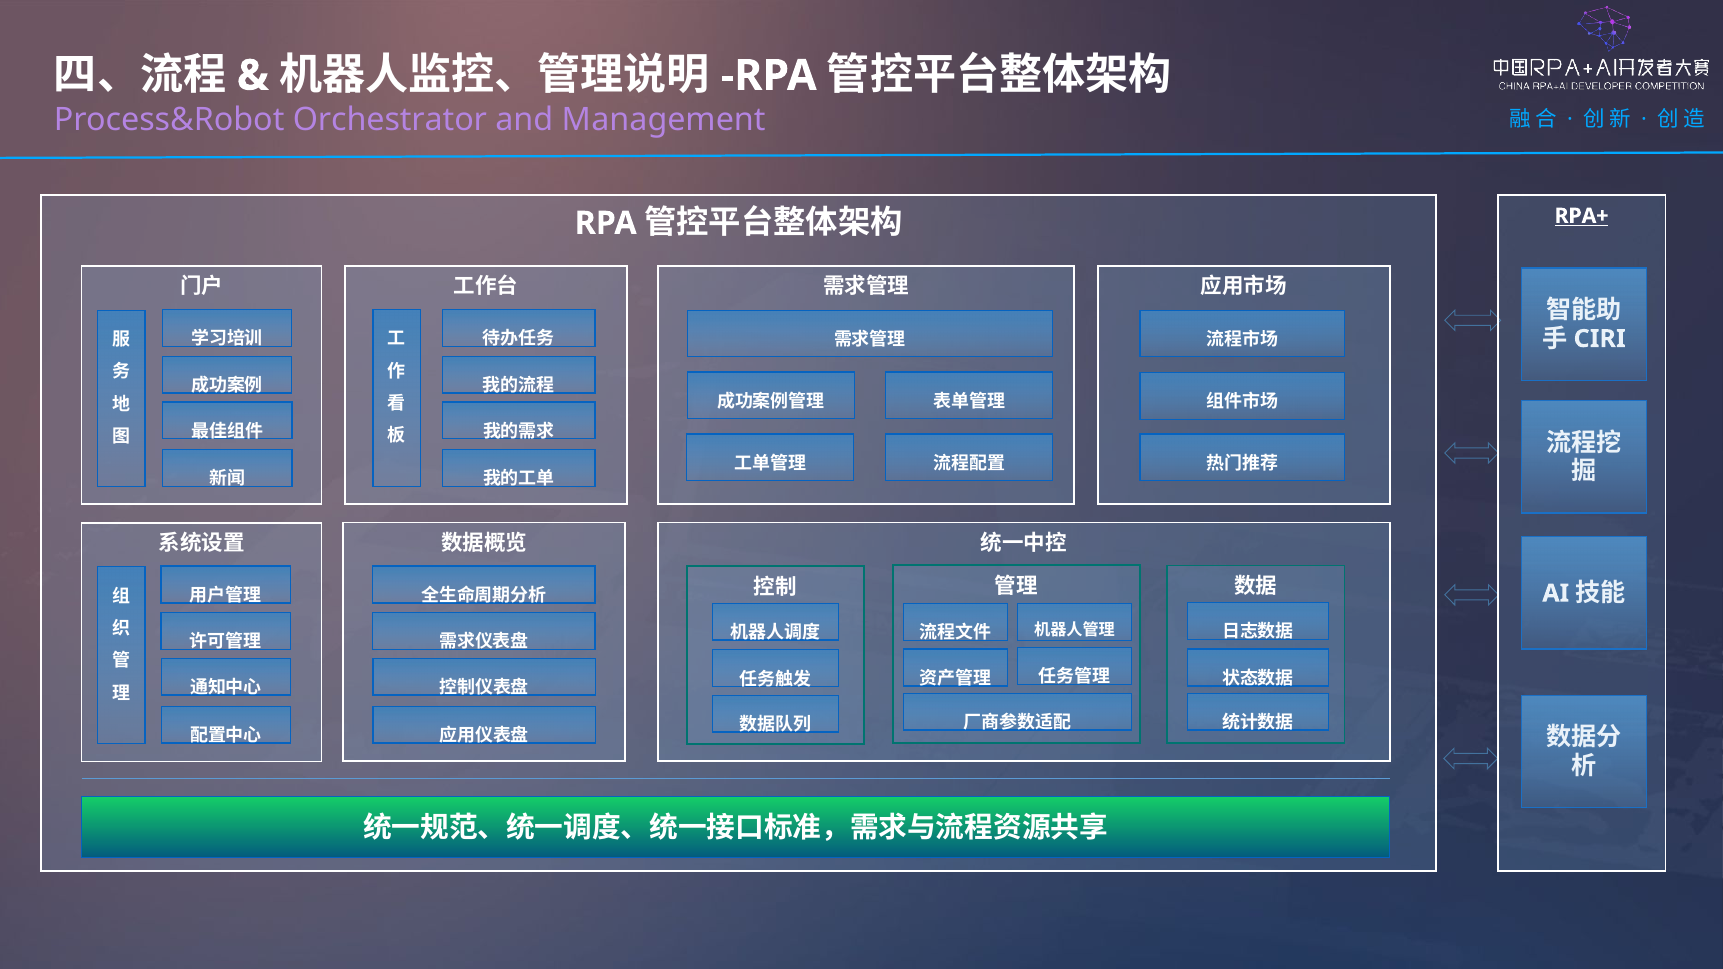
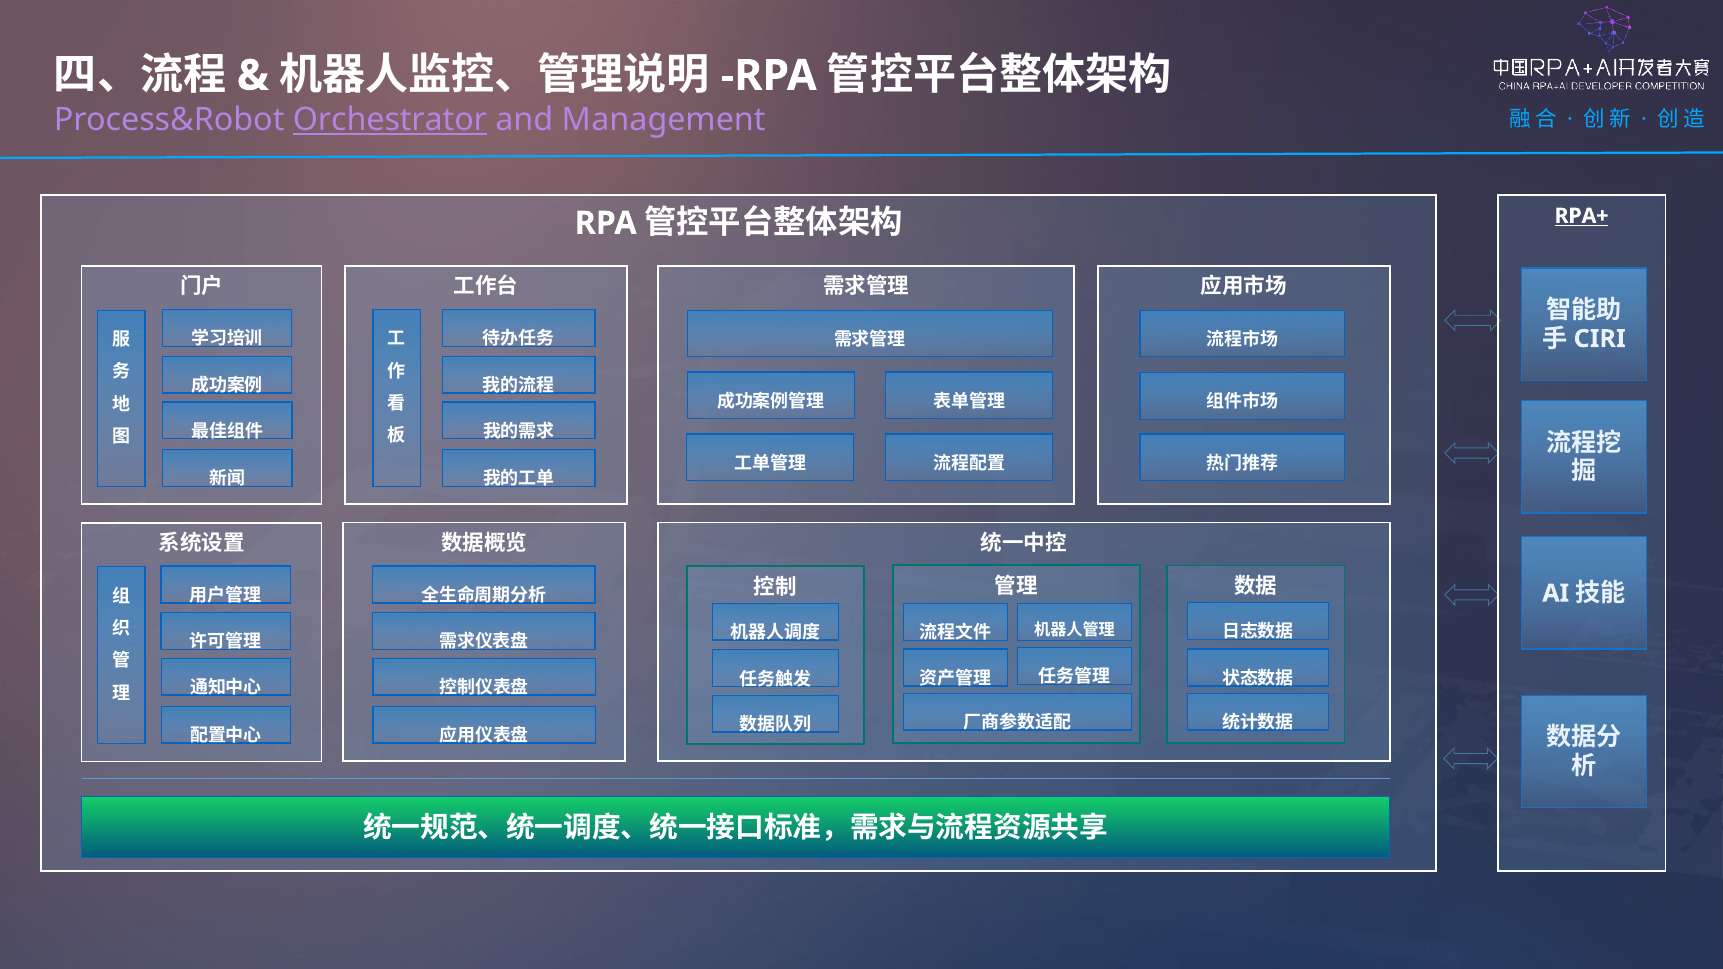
Orchestrator underline: none -> present (390, 120)
